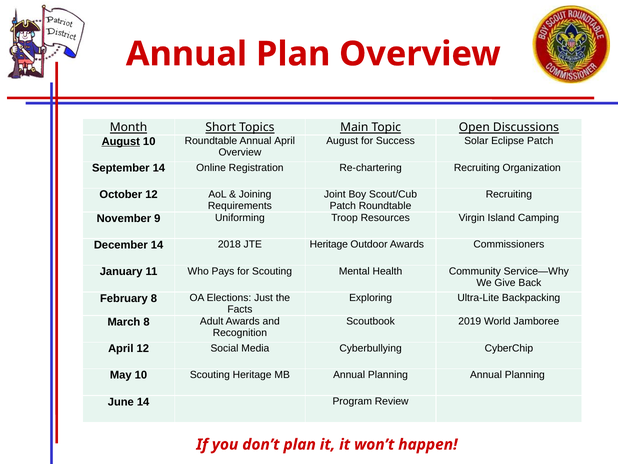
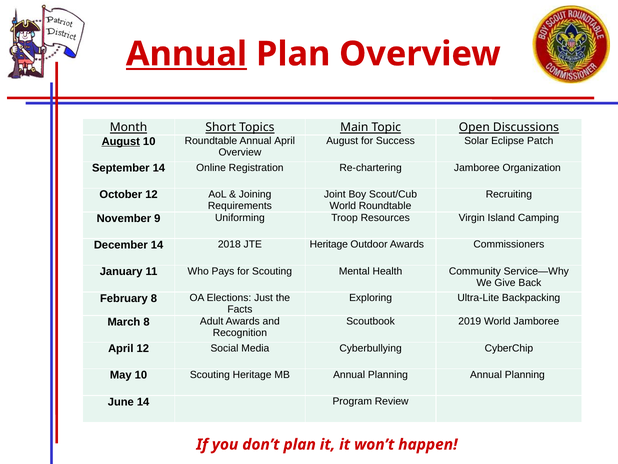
Annual underline: none -> present (187, 54)
Re-chartering Recruiting: Recruiting -> Jamboree (477, 167)
Patch: Patch -> World (343, 206)
